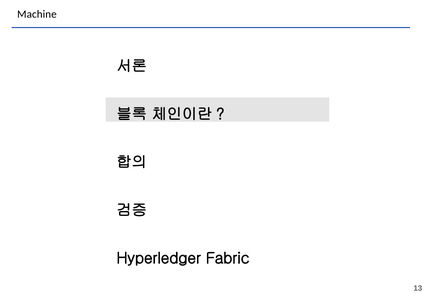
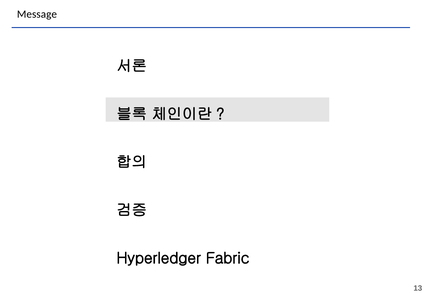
Machine: Machine -> Message (37, 14)
